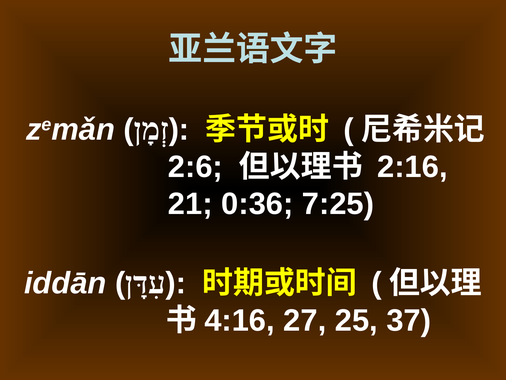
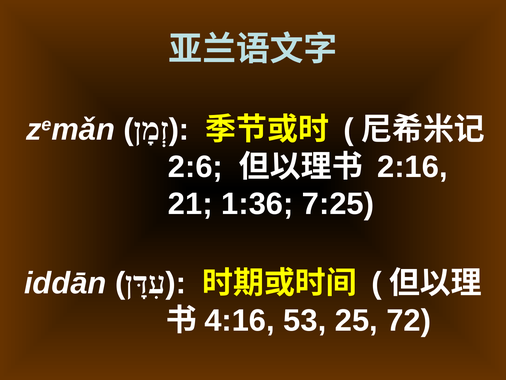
0:36: 0:36 -> 1:36 (257, 204)
27: 27 -> 53 (305, 320)
37: 37 -> 72 (409, 320)
